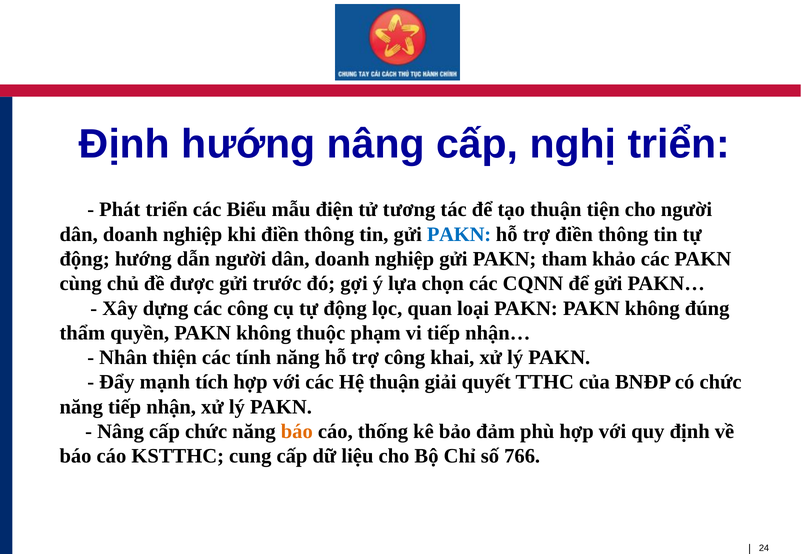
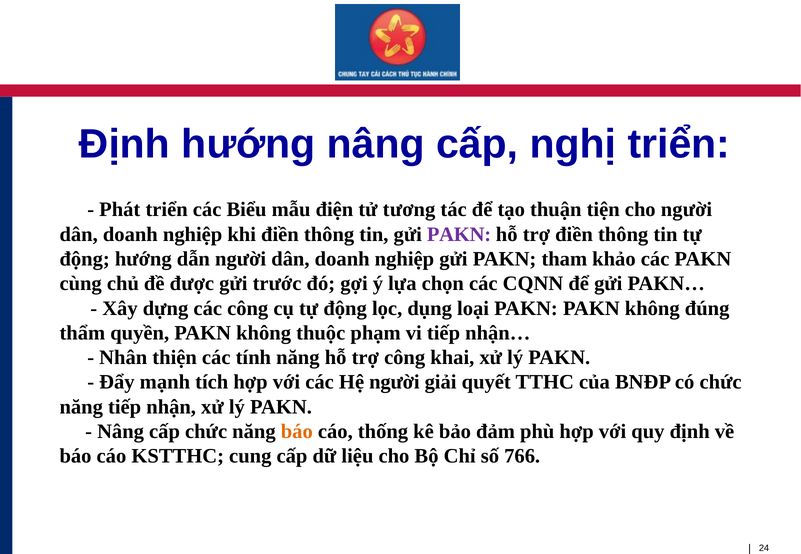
PAKN colour: blue -> purple (459, 235)
quan: quan -> dụng (430, 309)
Hệ thuận: thuận -> người (394, 382)
